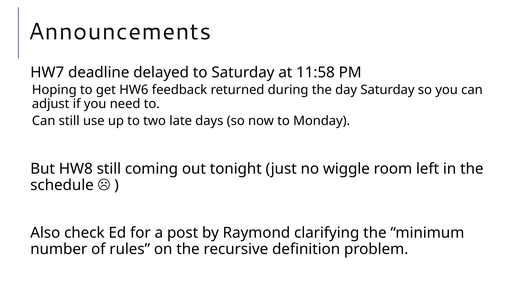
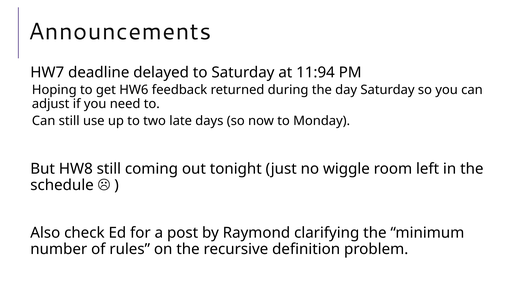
11:58: 11:58 -> 11:94 (316, 72)
